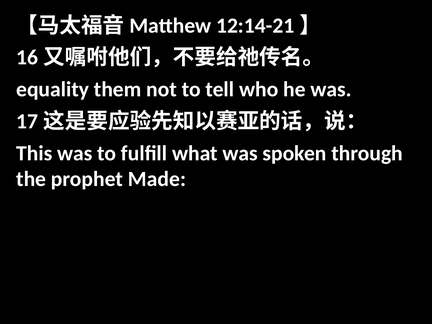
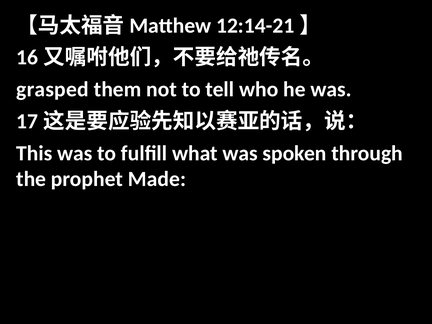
equality: equality -> grasped (53, 89)
